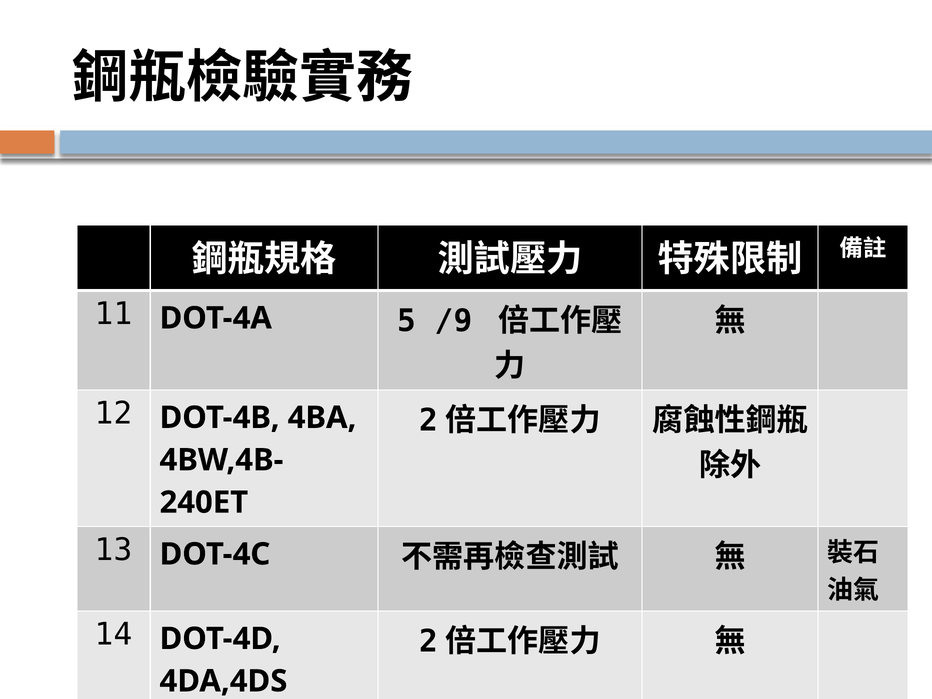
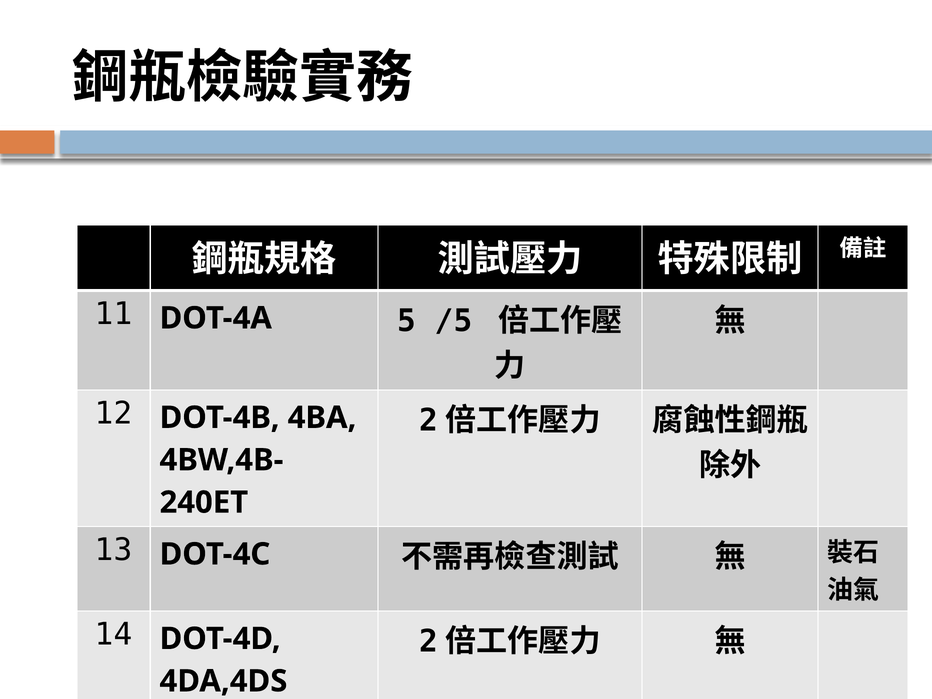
/9: /9 -> /5 (454, 321)
